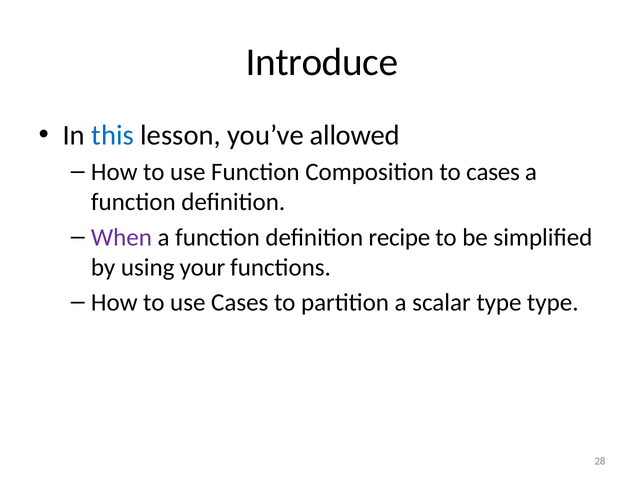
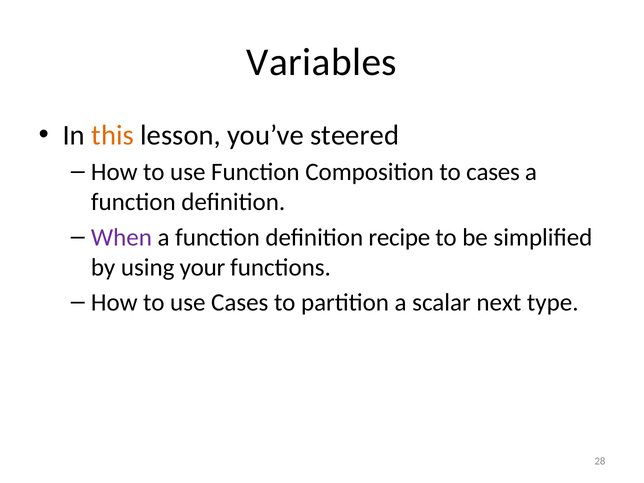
Introduce: Introduce -> Variables (322, 62)
this colour: blue -> orange (113, 135)
allowed: allowed -> steered (355, 135)
scalar type: type -> next (499, 302)
